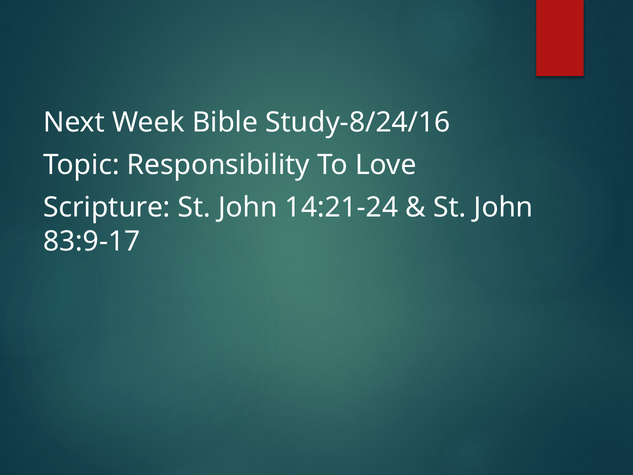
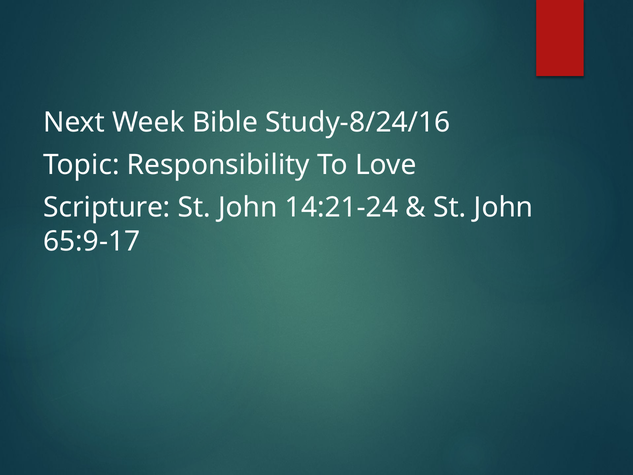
83:9-17: 83:9-17 -> 65:9-17 (92, 241)
